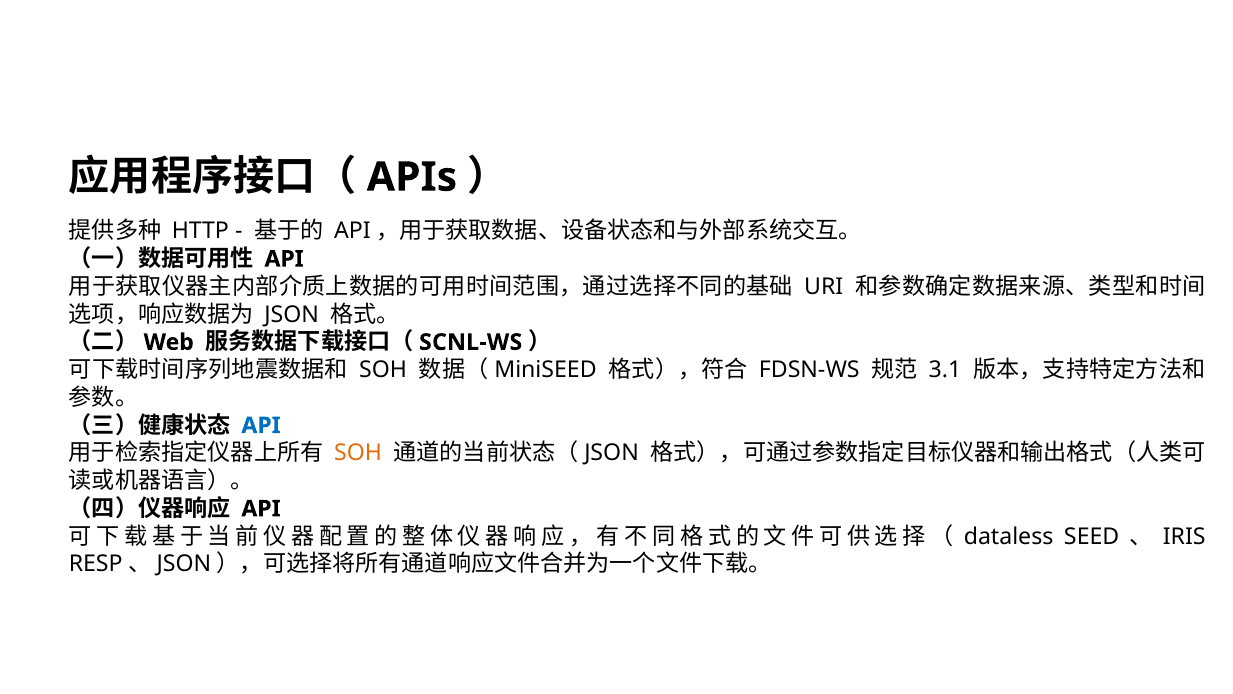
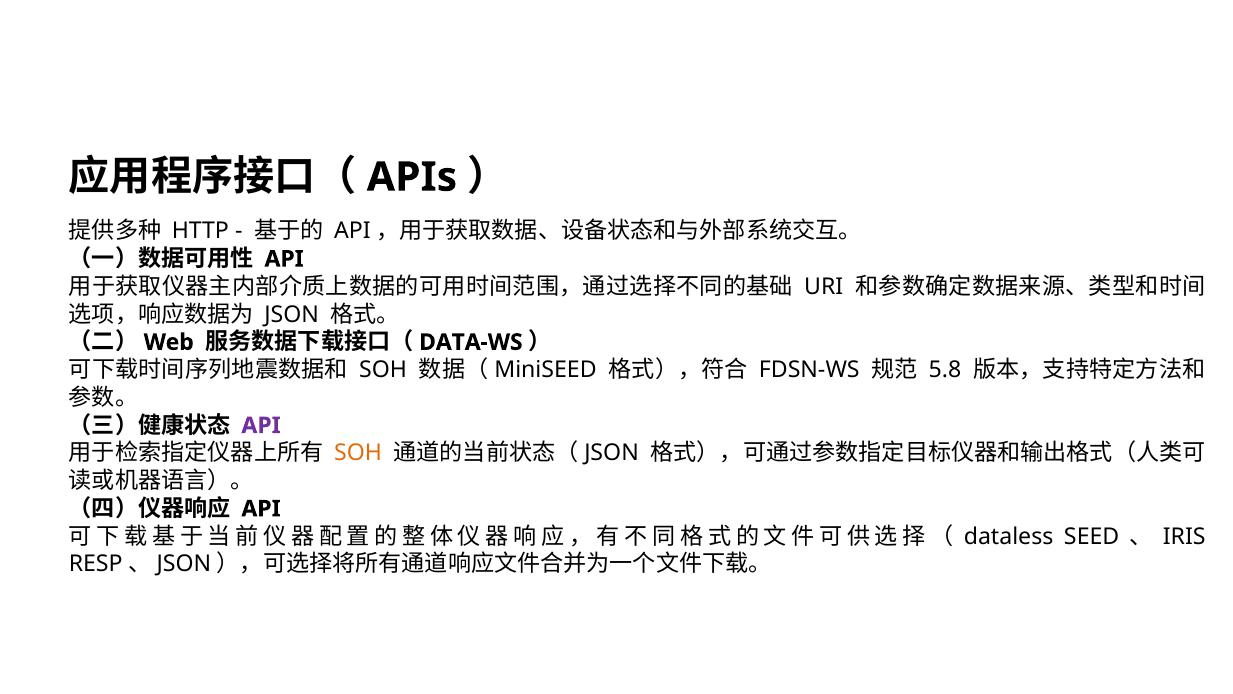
SCNL-WS: SCNL-WS -> DATA-WS (471, 342)
3.1: 3.1 -> 5.8 (945, 370)
API colour: blue -> purple (261, 425)
